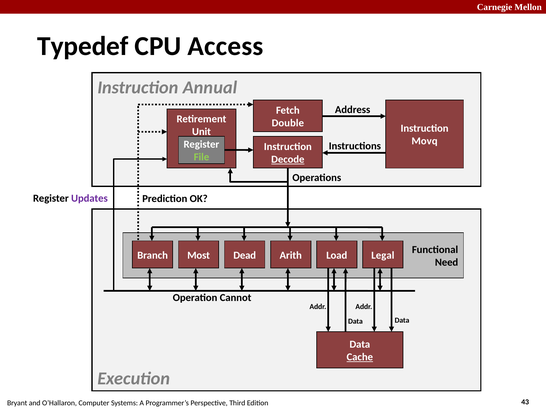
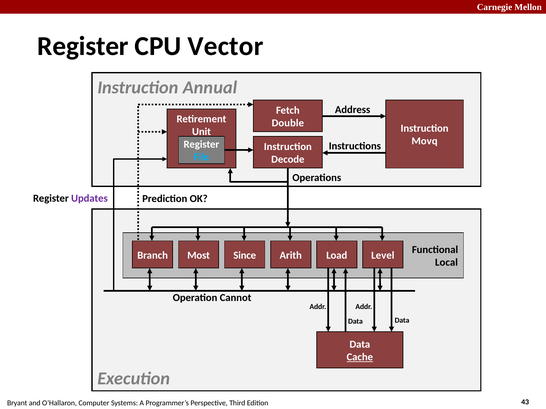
Typedef: Typedef -> Register (83, 46)
Access: Access -> Vector (226, 46)
File colour: light green -> light blue (201, 157)
Decode underline: present -> none (288, 160)
Dead: Dead -> Since (245, 256)
Legal: Legal -> Level (383, 256)
Need: Need -> Local (446, 263)
